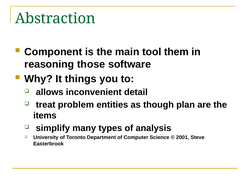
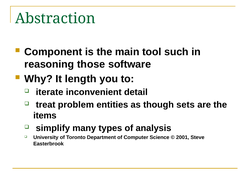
them: them -> such (176, 52)
things: things -> length (81, 79)
allows: allows -> iterate (50, 92)
plan: plan -> sets (186, 105)
